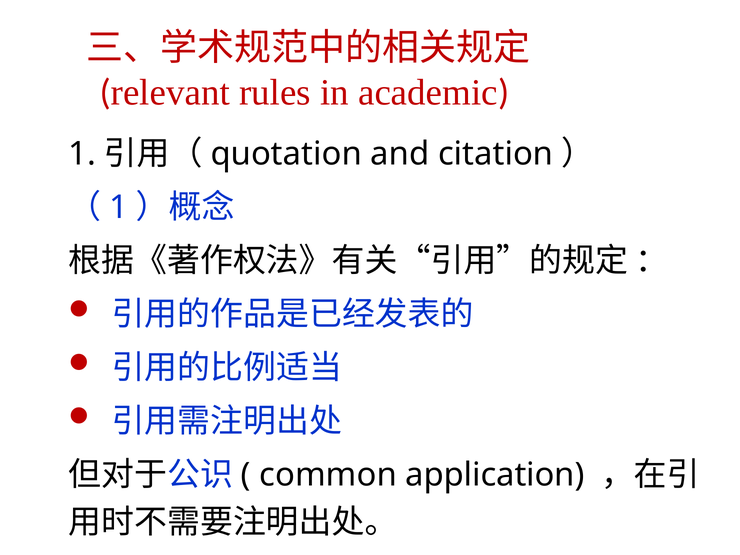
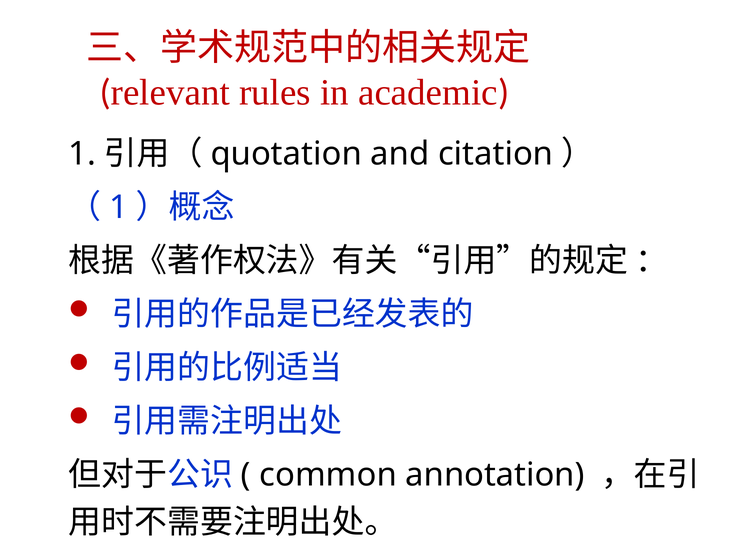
application: application -> annotation (495, 475)
